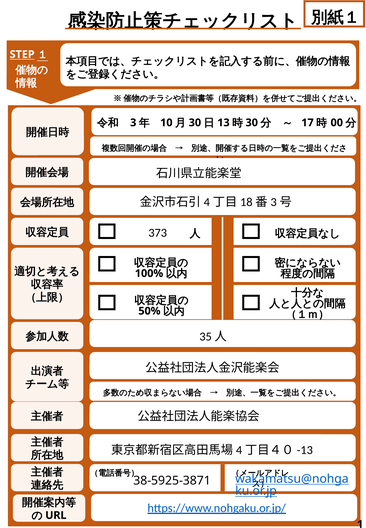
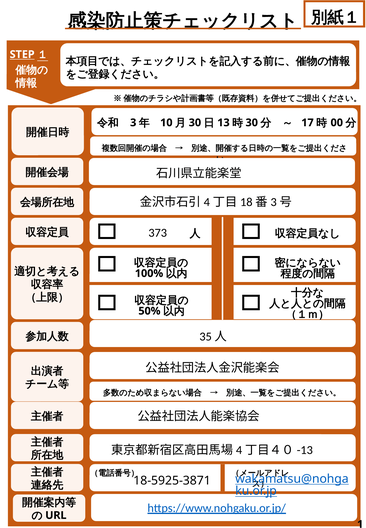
38-5925-3871: 38-5925-3871 -> 18-5925-3871 (172, 481)
